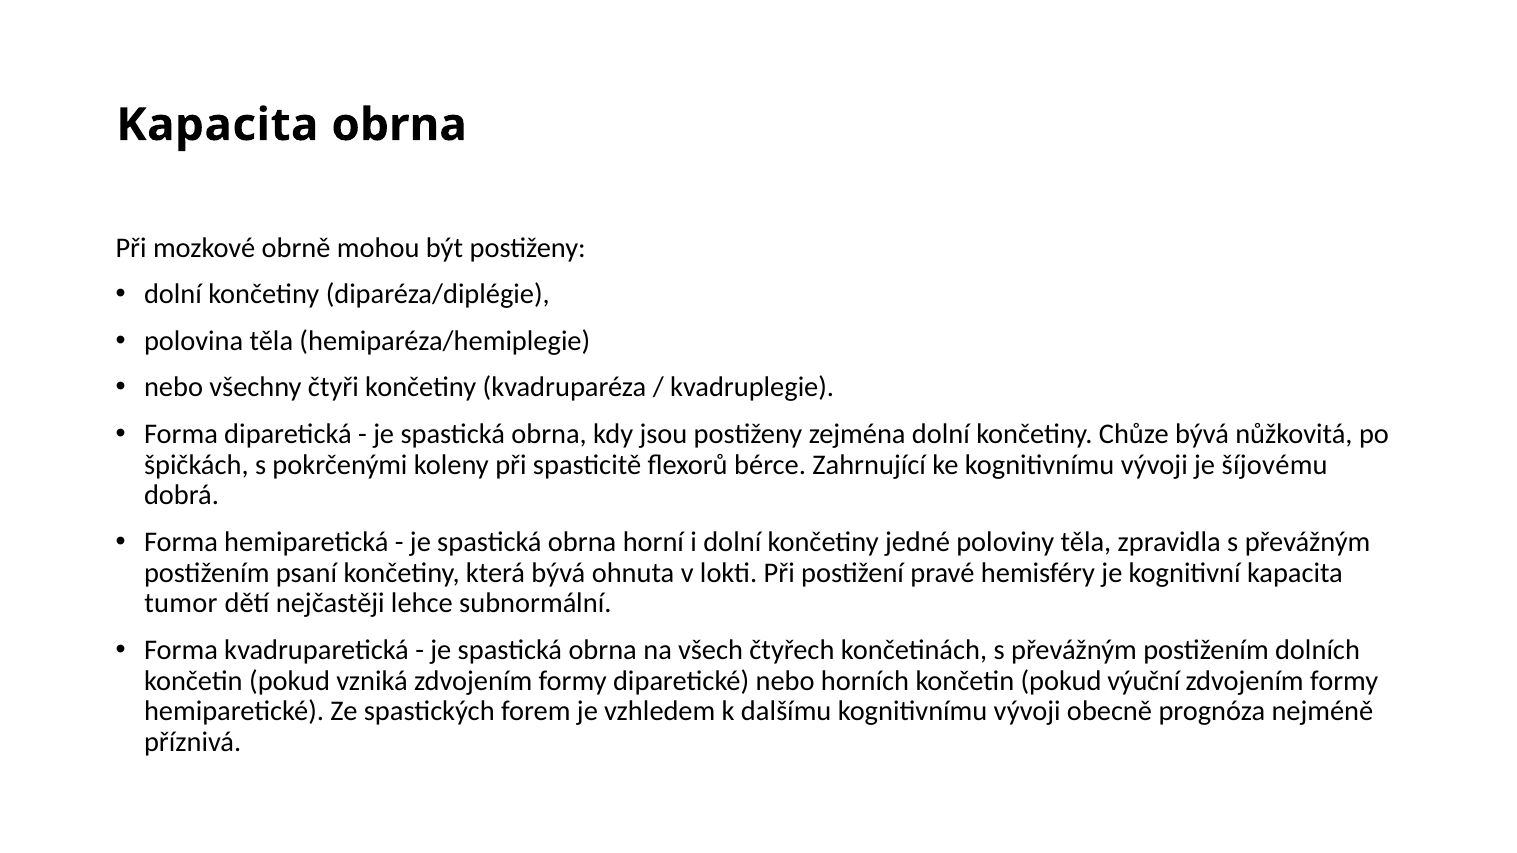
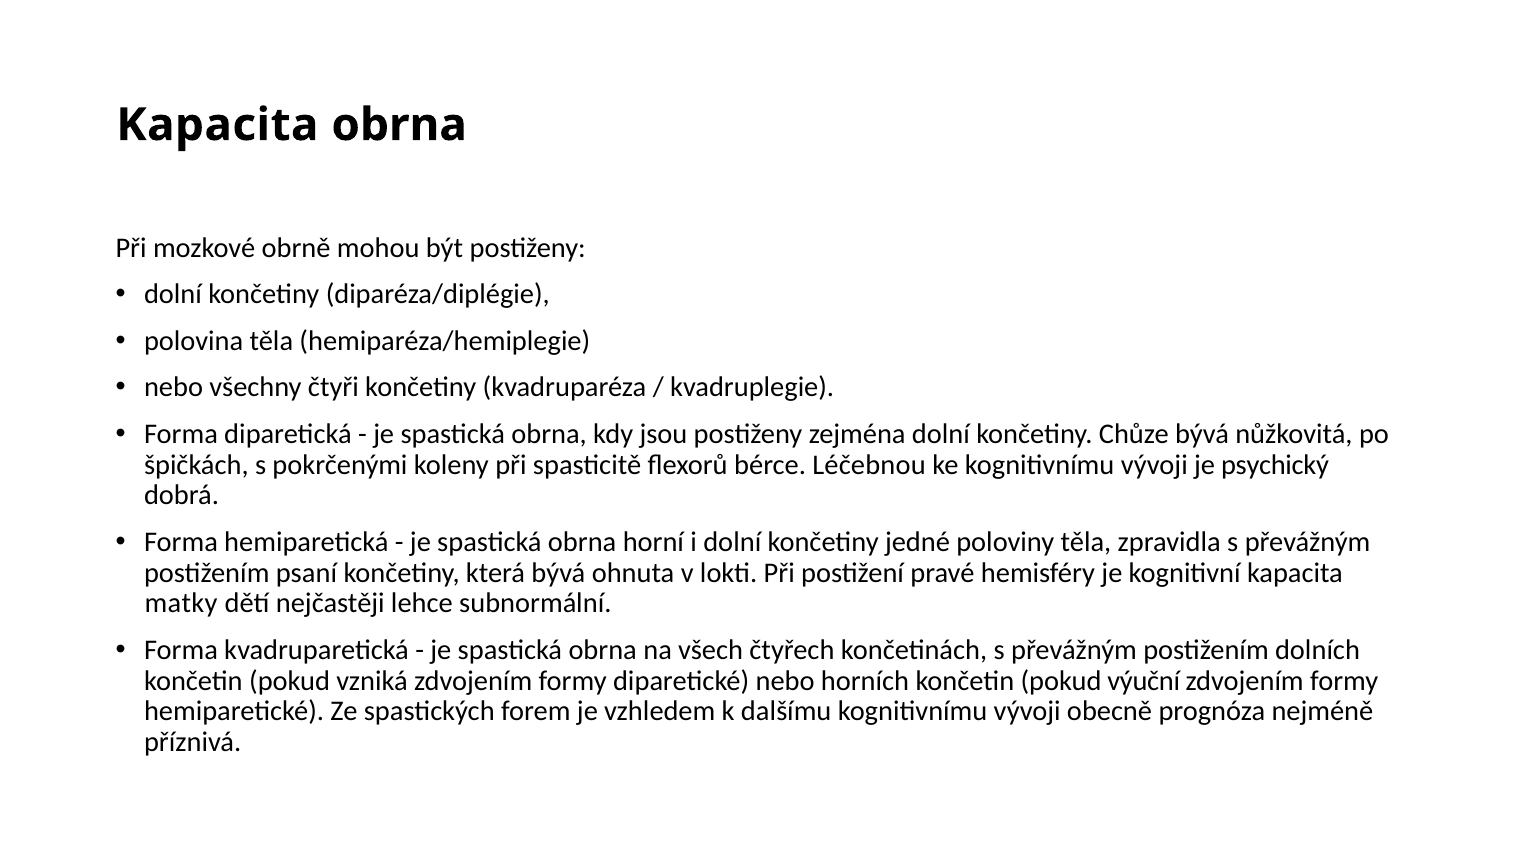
Zahrnující: Zahrnující -> Léčebnou (869, 465)
šíjovému: šíjovému -> psychický (1275, 465)
tumor: tumor -> matky (181, 604)
